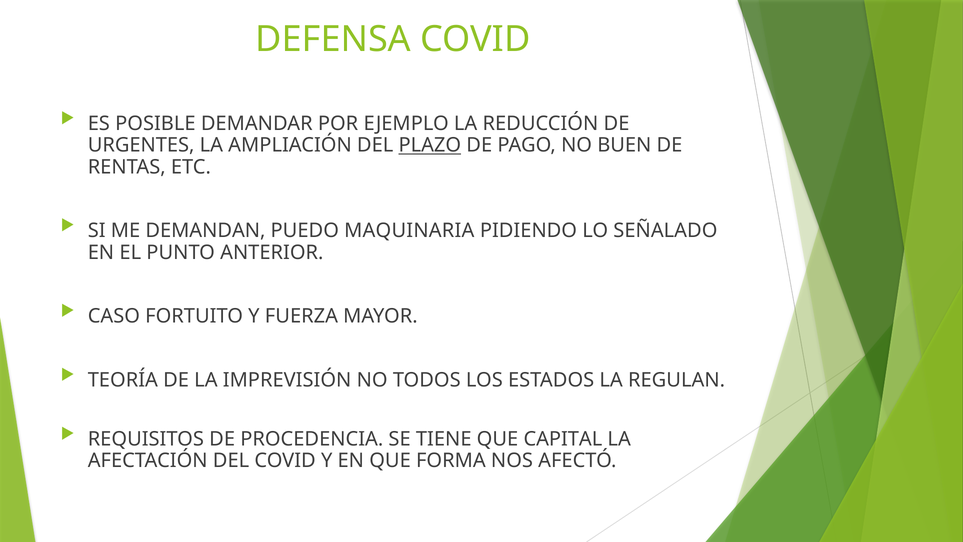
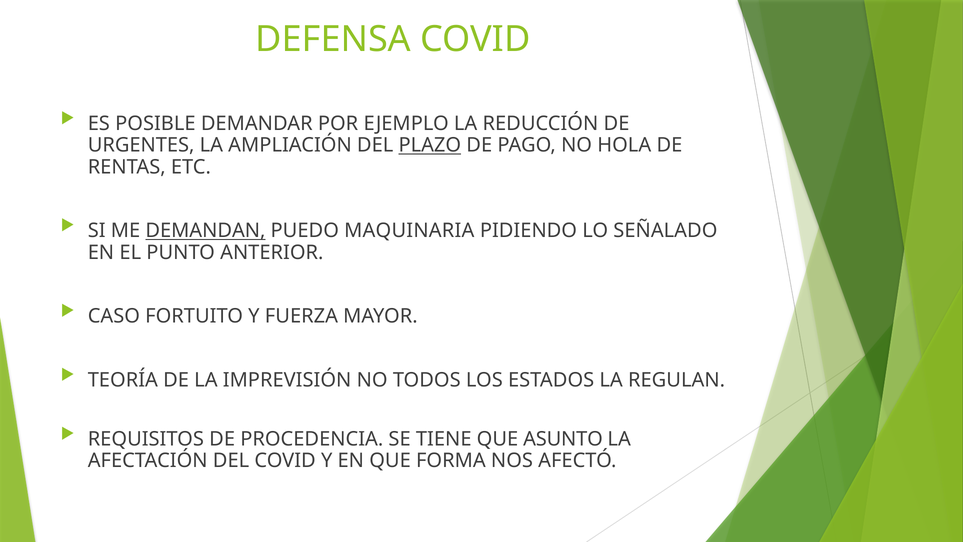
BUEN: BUEN -> HOLA (624, 145)
DEMANDAN underline: none -> present (205, 231)
CAPITAL: CAPITAL -> ASUNTO (563, 439)
